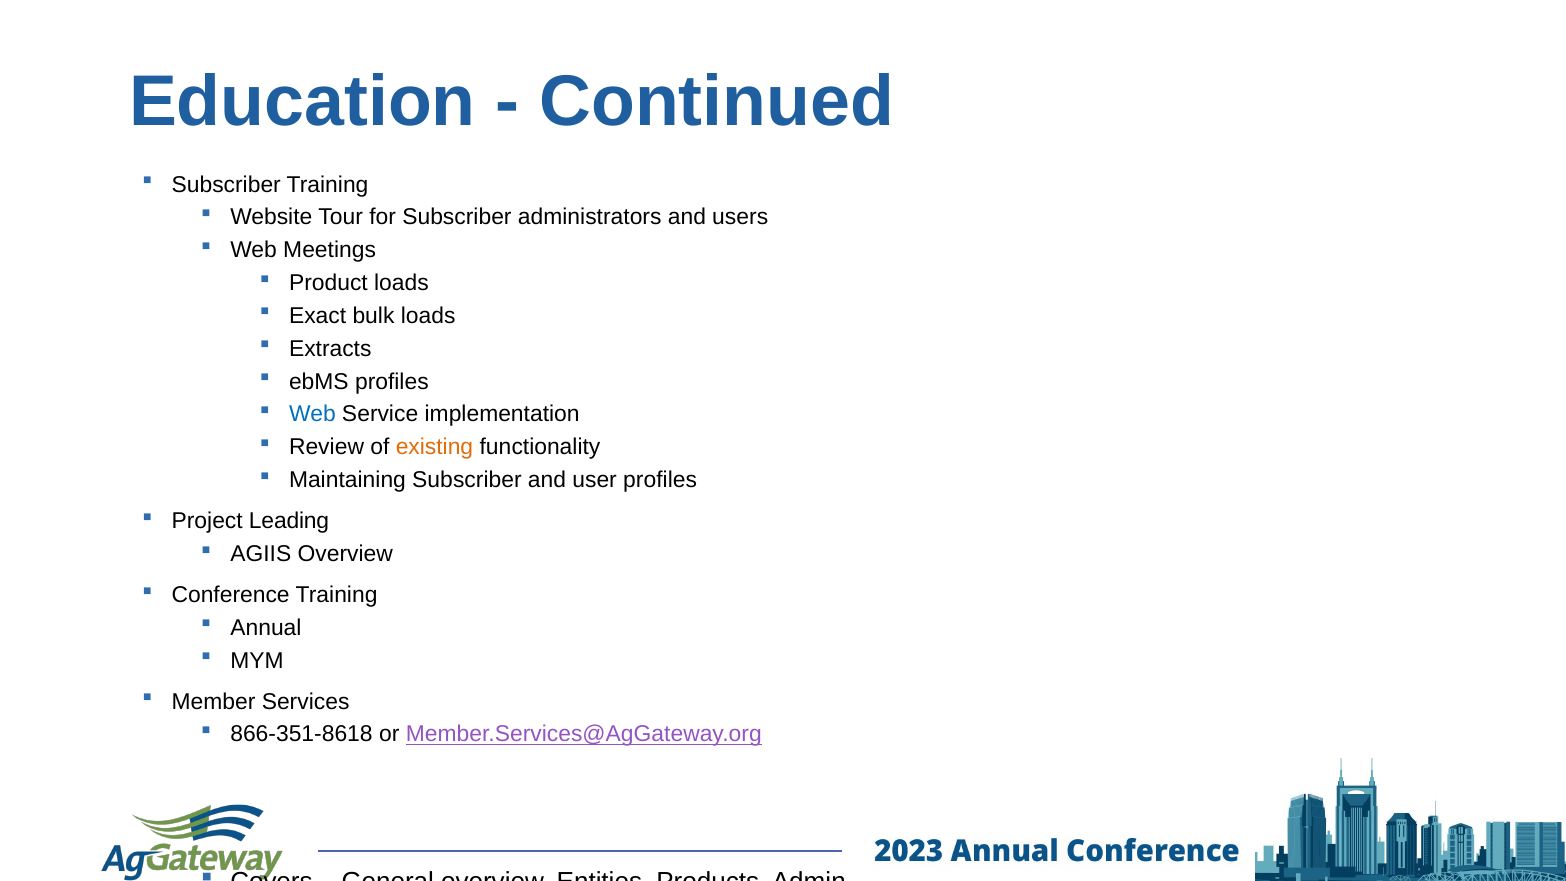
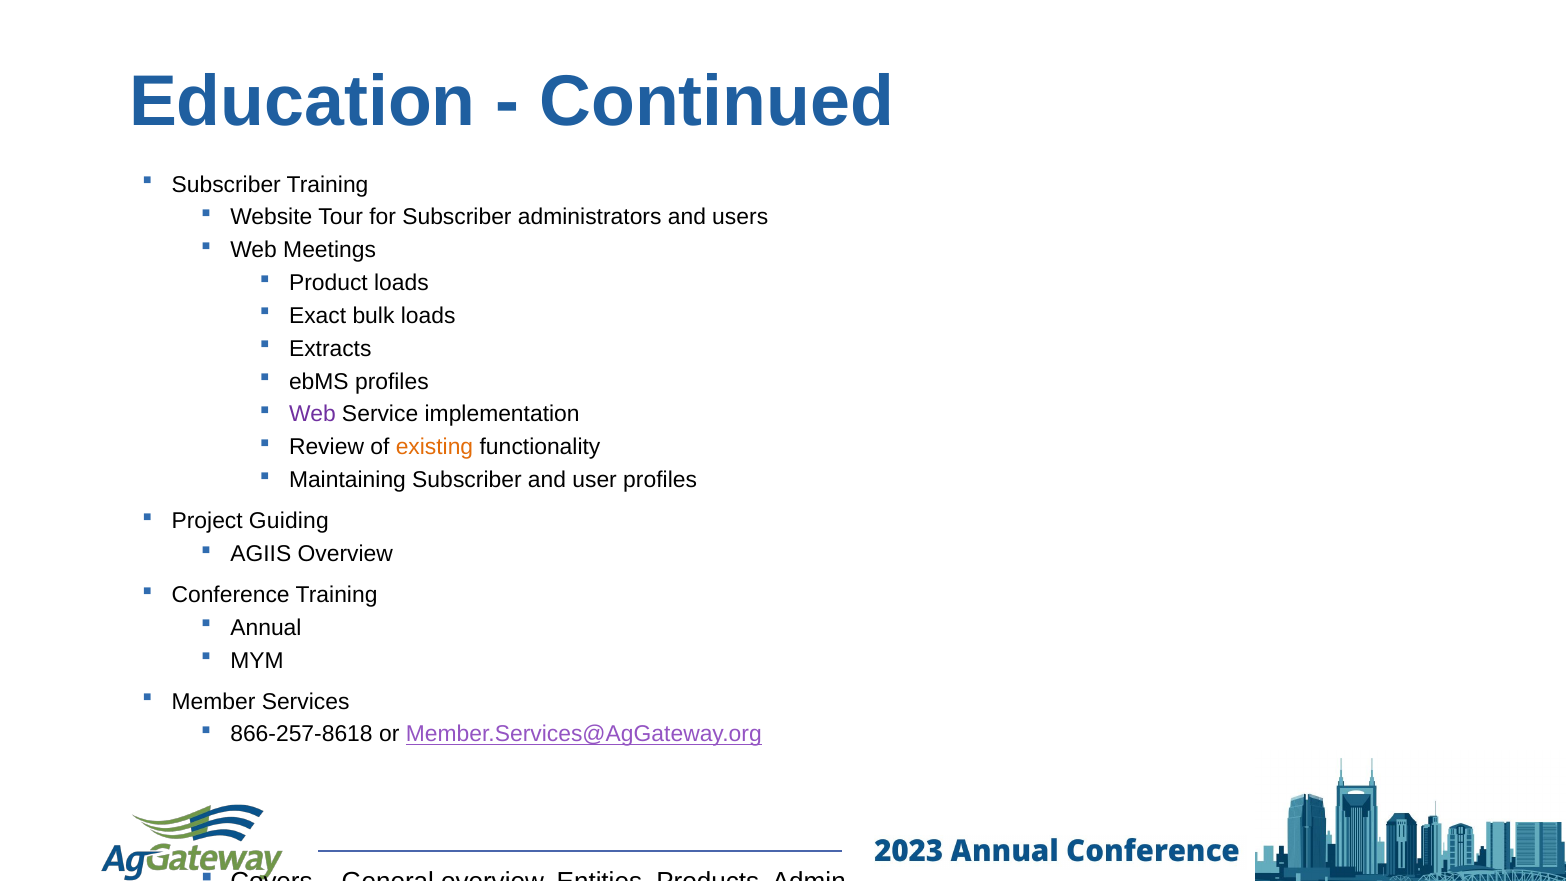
Web colour: blue -> purple (312, 414)
Leading: Leading -> Guiding (289, 521)
866-351-8618: 866-351-8618 -> 866-257-8618 (301, 734)
